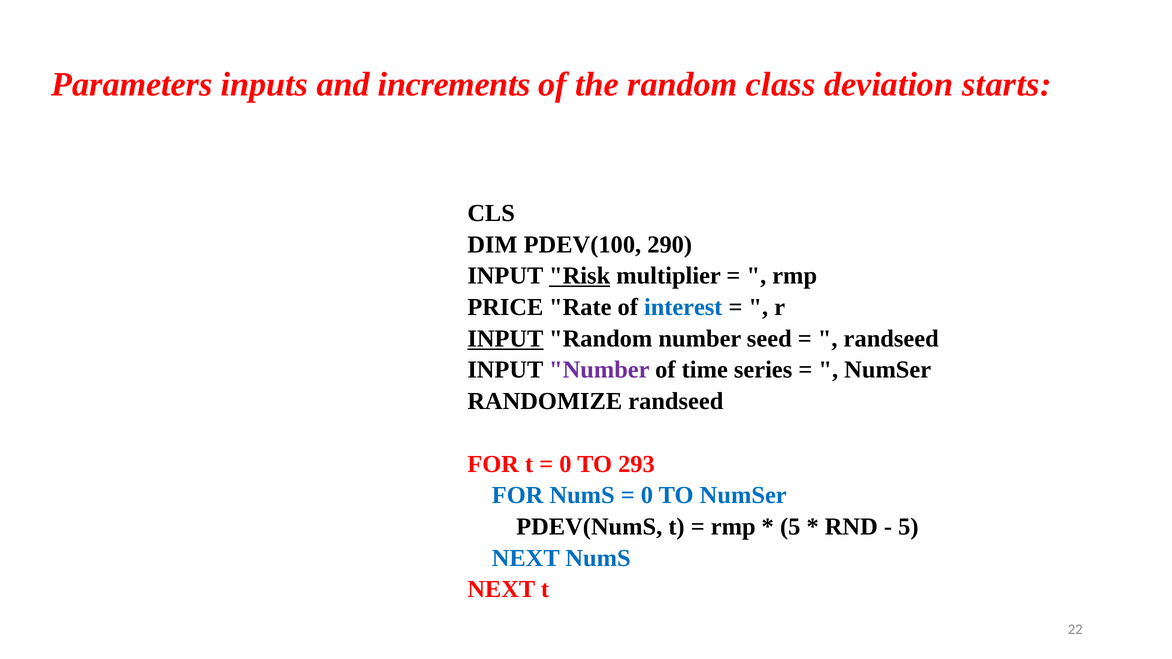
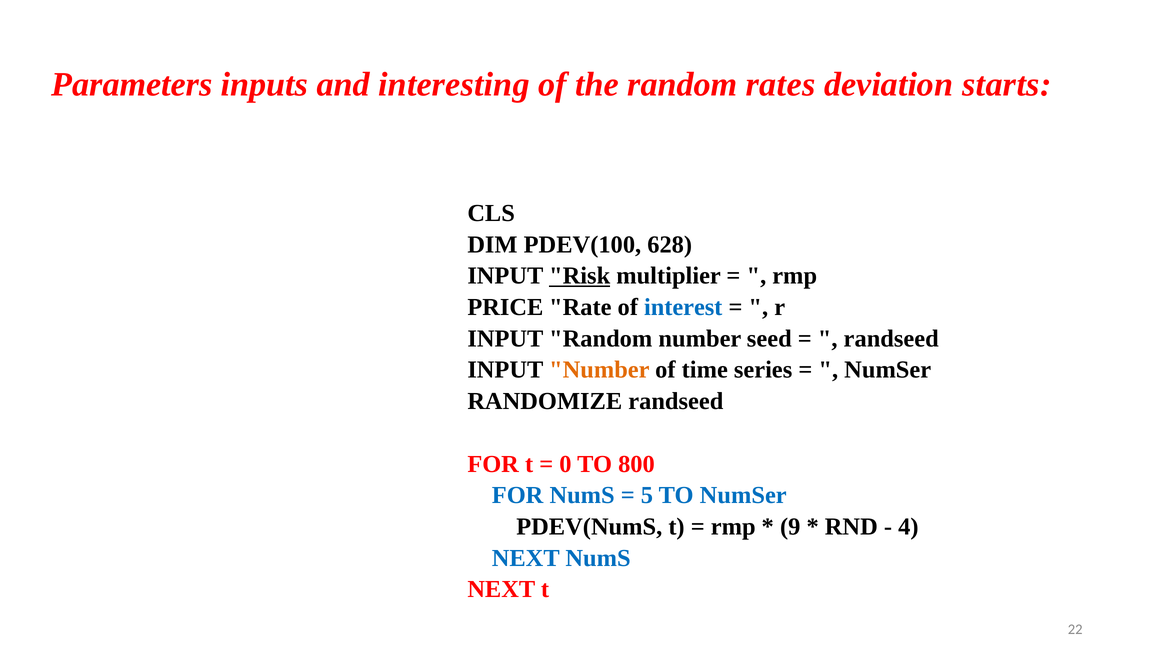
increments: increments -> interesting (454, 84)
class: class -> rates (781, 84)
290: 290 -> 628 (670, 245)
INPUT underline: present -> none (505, 339)
Number colour: purple -> orange (599, 370)
293: 293 -> 800 (636, 464)
0: 0 -> 5 (647, 495)
5: 5 -> 9 (790, 527)
5: 5 -> 4 (908, 527)
